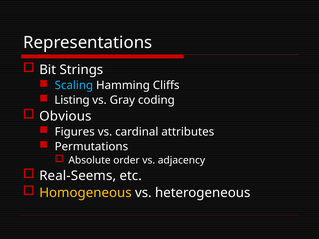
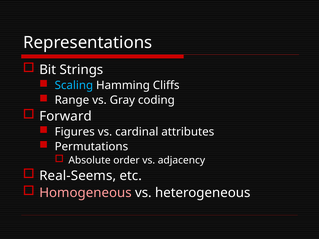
Listing: Listing -> Range (72, 100)
Obvious: Obvious -> Forward (66, 116)
Homogeneous colour: yellow -> pink (85, 193)
